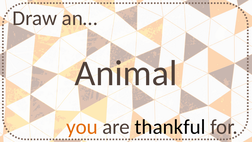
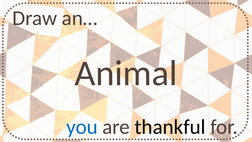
you colour: orange -> blue (82, 127)
